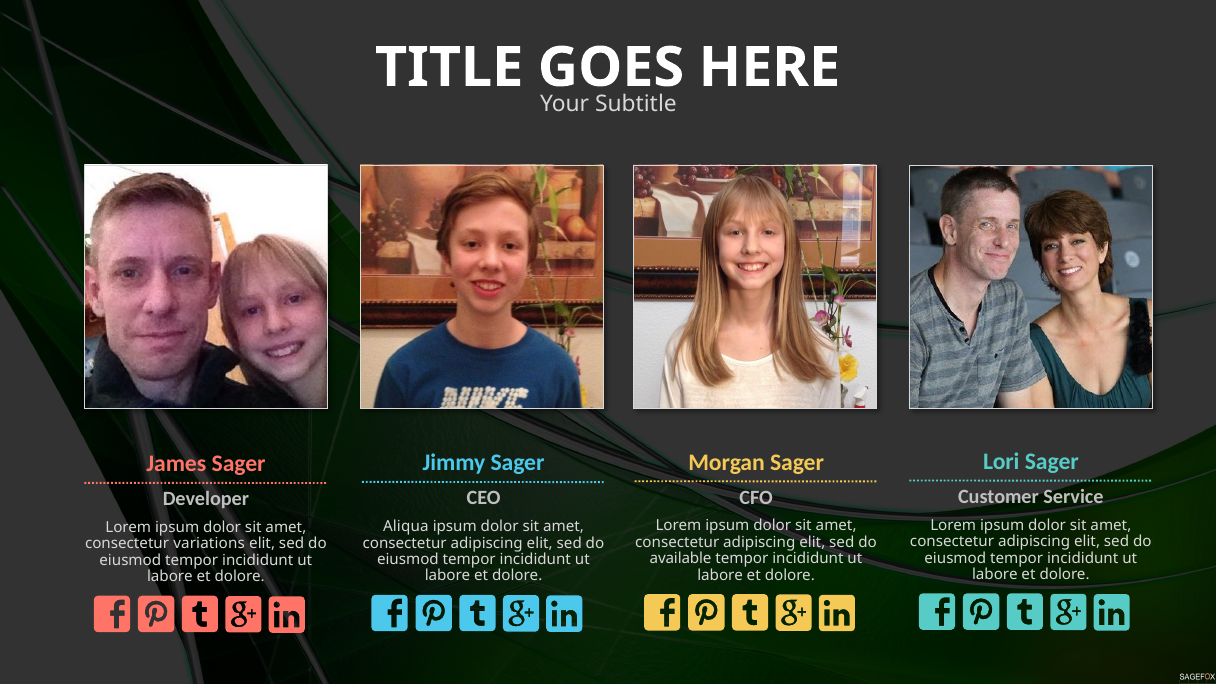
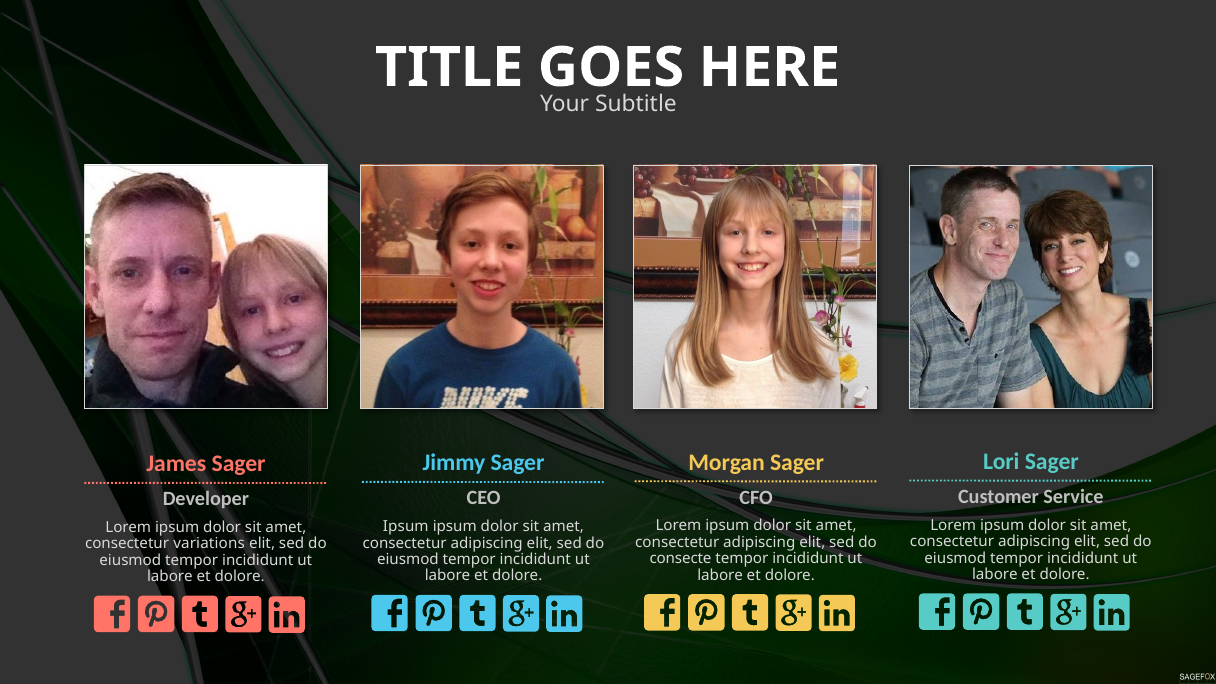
Aliqua: Aliqua -> Ipsum (406, 527)
available: available -> consecte (681, 559)
